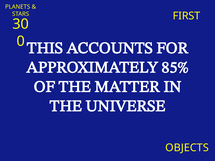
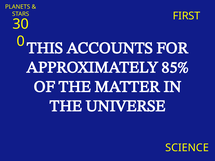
OBJECTS: OBJECTS -> SCIENCE (187, 148)
